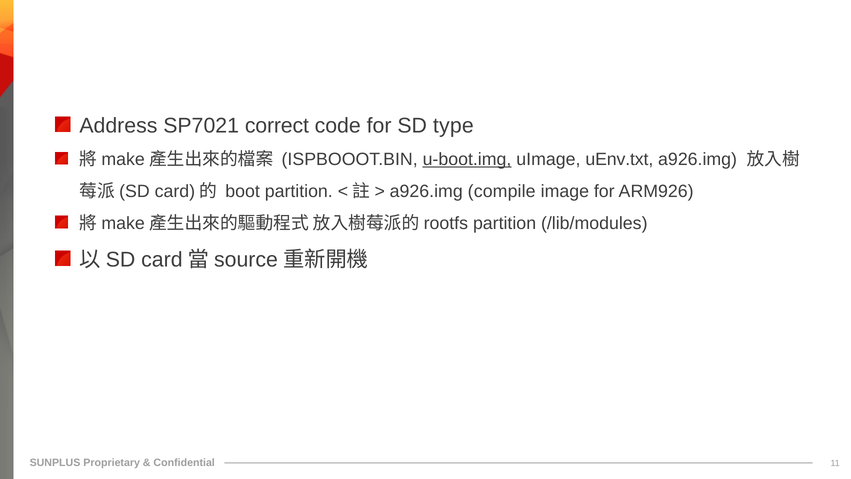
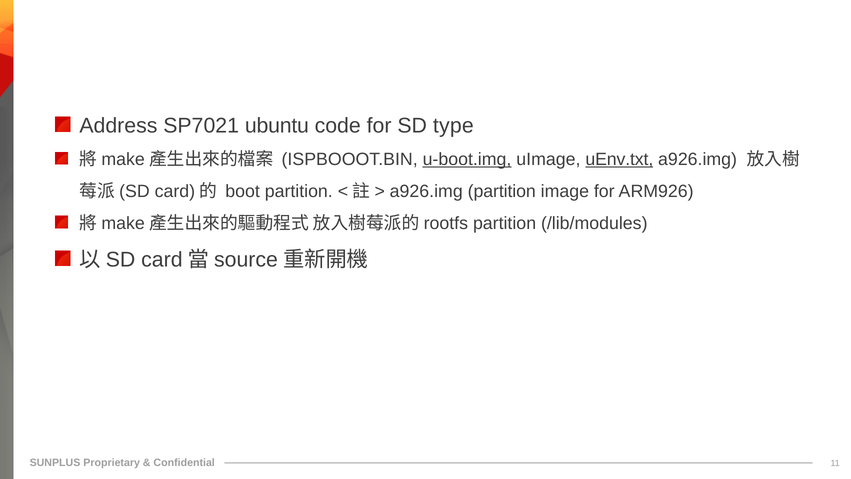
correct: correct -> ubuntu (277, 126)
uEnv.txt underline: none -> present (619, 159)
a926.img compile: compile -> partition (502, 191)
